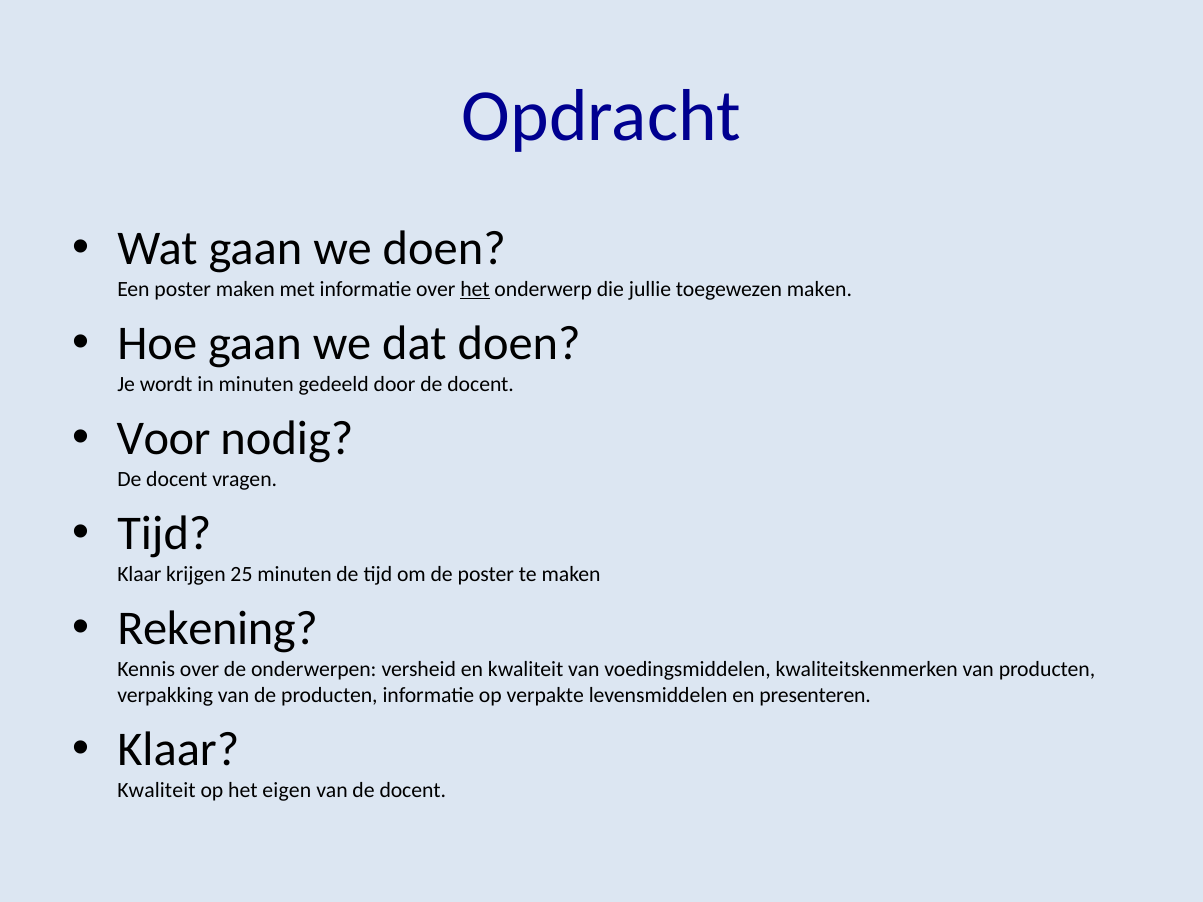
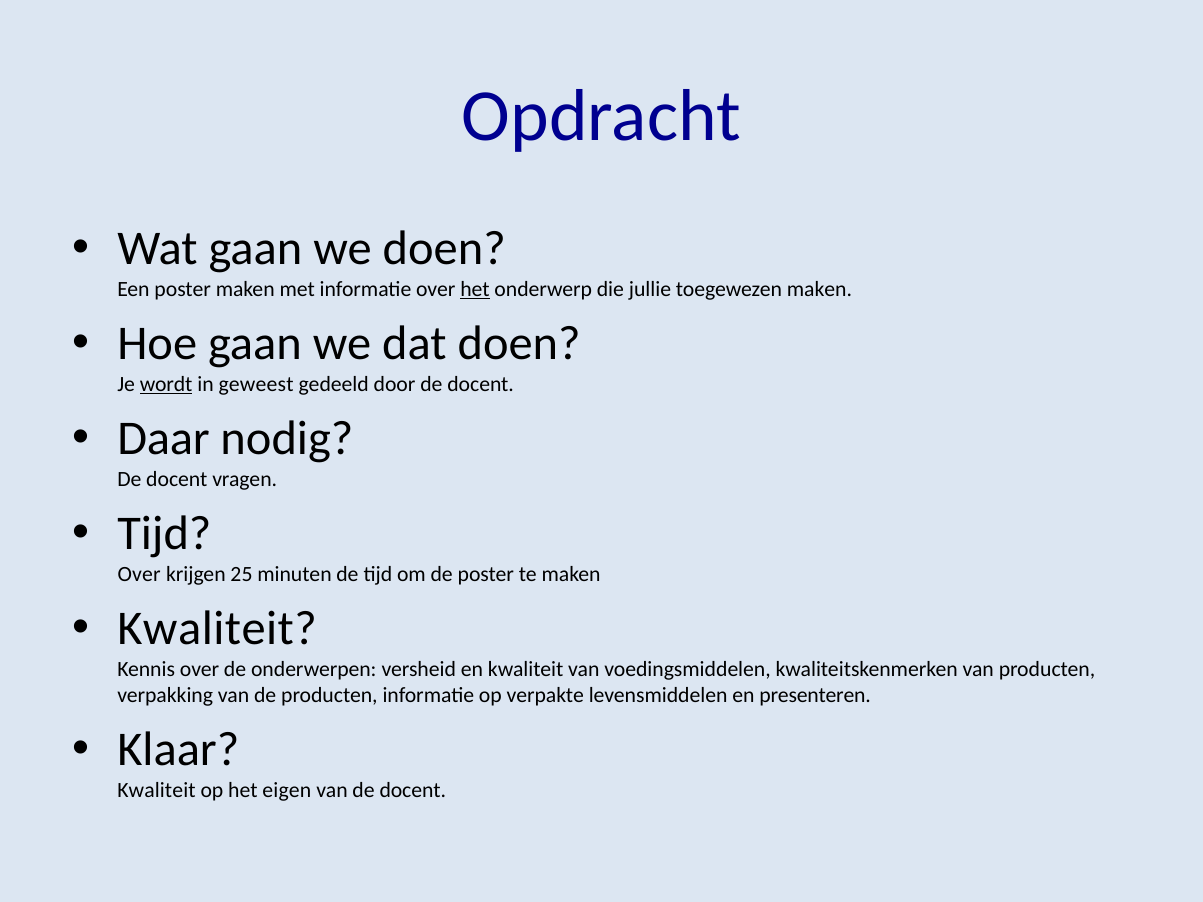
wordt underline: none -> present (166, 384)
in minuten: minuten -> geweest (256, 384)
Voor: Voor -> Daar (164, 439)
Klaar: Klaar -> Over (139, 574)
Rekening: Rekening -> Kwaliteit (217, 629)
